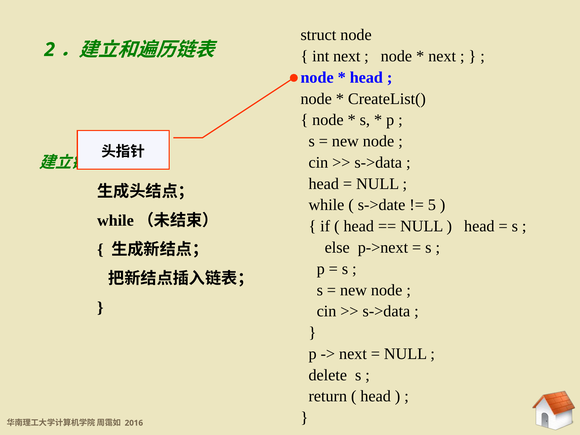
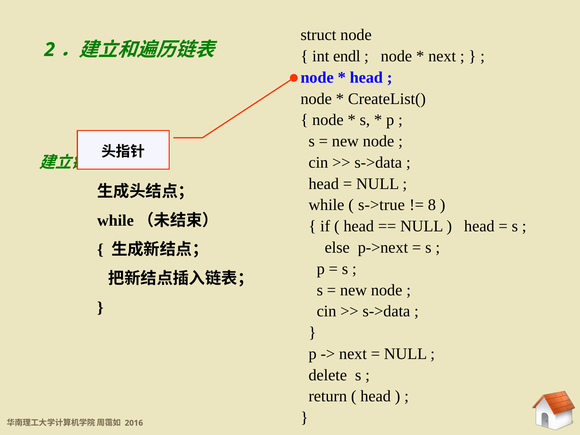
int next: next -> endl (347, 56)
s->date: s->date -> s->true (381, 205)
5: 5 -> 8 (432, 205)
